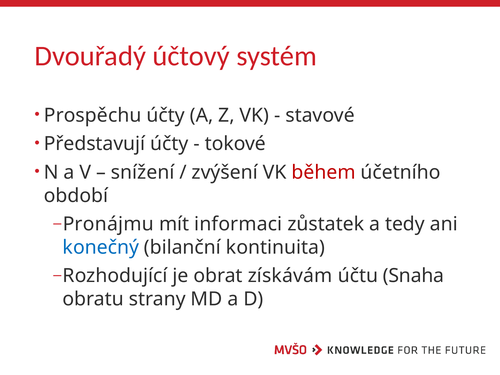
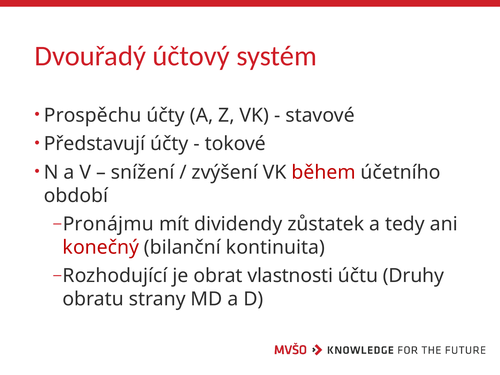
informaci: informaci -> dividendy (238, 224)
konečný colour: blue -> red (101, 247)
získávám: získávám -> vlastnosti (290, 276)
Snaha: Snaha -> Druhy (413, 276)
